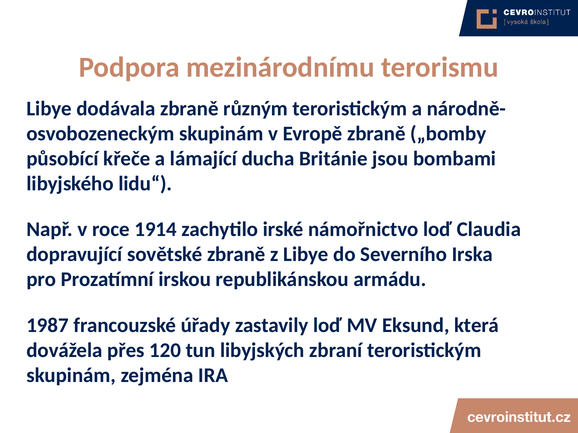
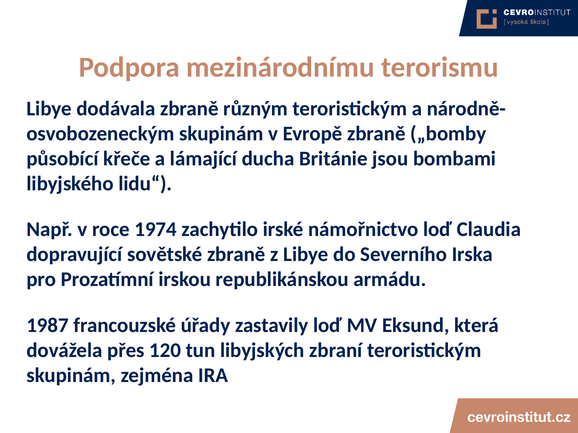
1914: 1914 -> 1974 (156, 230)
